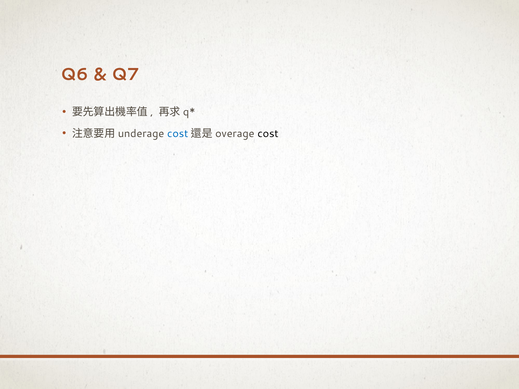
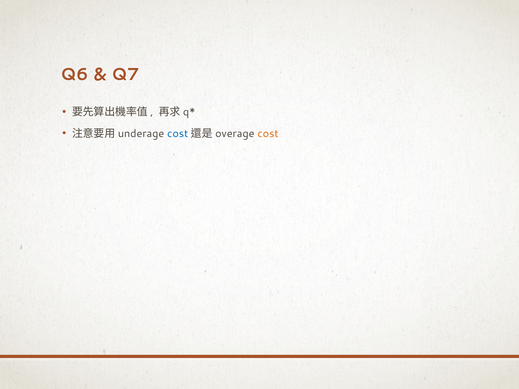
cost colour: black -> orange (268, 134)
